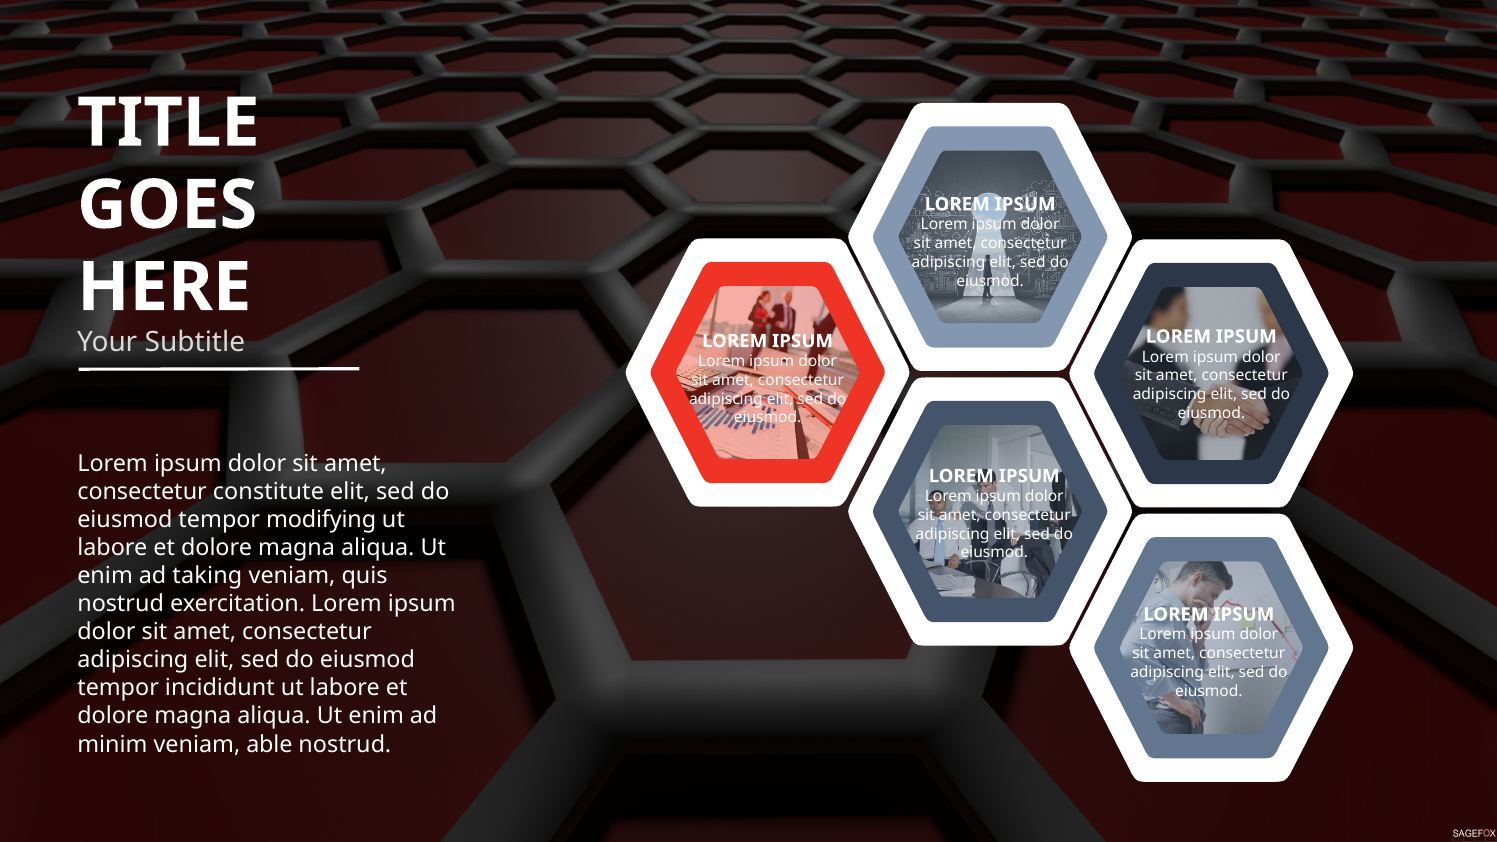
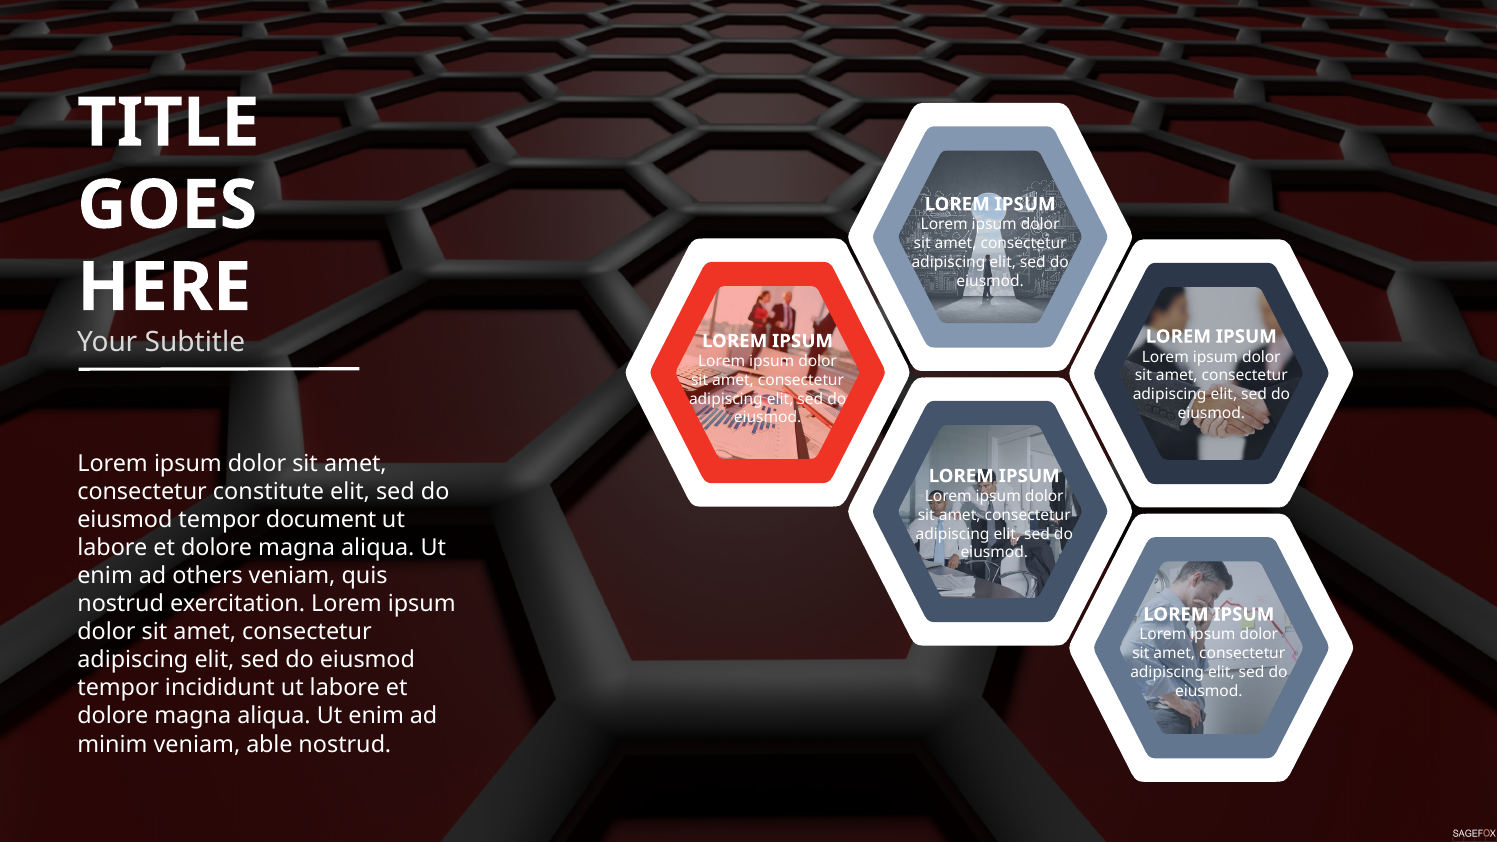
modifying: modifying -> document (321, 520)
taking: taking -> others (208, 576)
